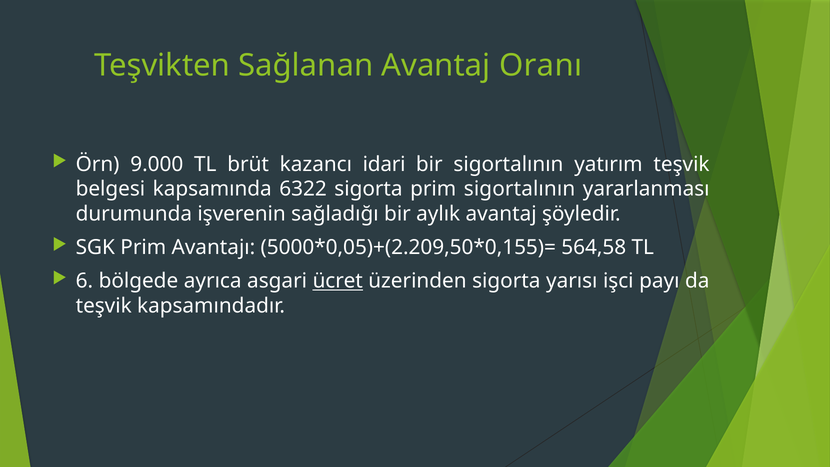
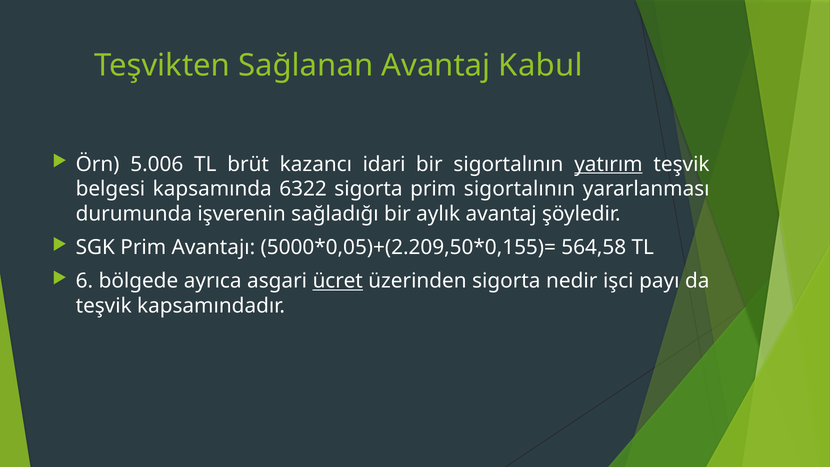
Oranı: Oranı -> Kabul (541, 65)
9.000: 9.000 -> 5.006 (157, 164)
yatırım underline: none -> present (608, 164)
yarısı: yarısı -> nedir (572, 281)
